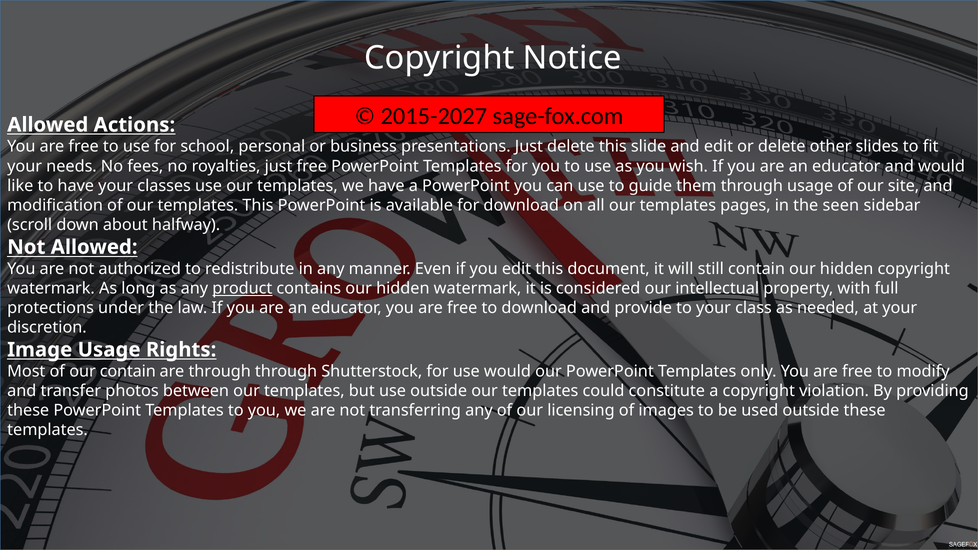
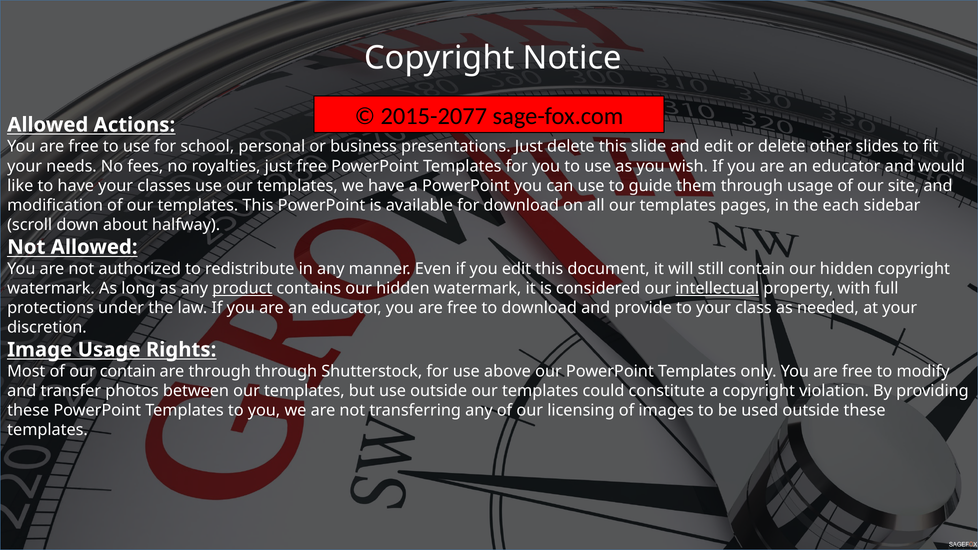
2015-2027: 2015-2027 -> 2015-2077 (434, 116)
seen: seen -> each (841, 205)
intellectual underline: none -> present (717, 288)
use would: would -> above (507, 372)
